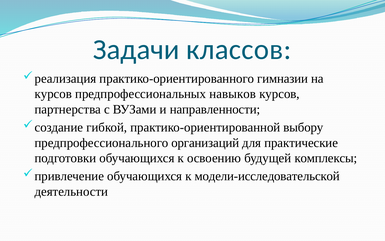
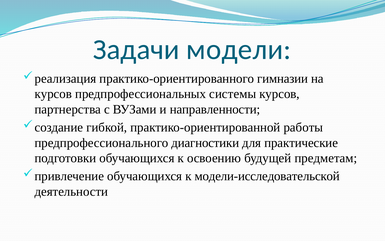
классов: классов -> модели (239, 49)
навыков: навыков -> системы (233, 94)
выбору: выбору -> работы (303, 127)
организаций: организаций -> диагностики (205, 143)
комплексы: комплексы -> предметам (326, 158)
